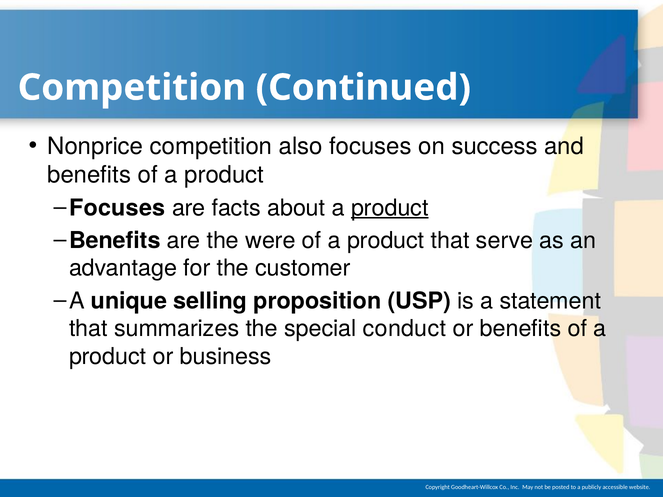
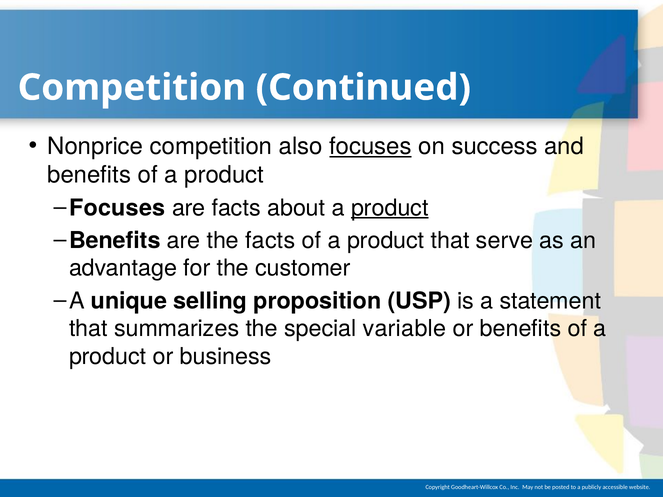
focuses underline: none -> present (370, 146)
the were: were -> facts (270, 241)
conduct: conduct -> variable (404, 329)
